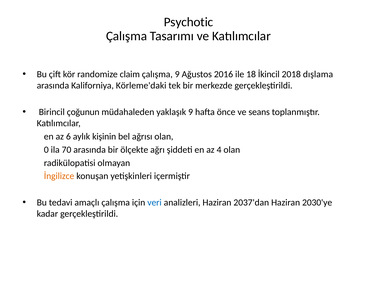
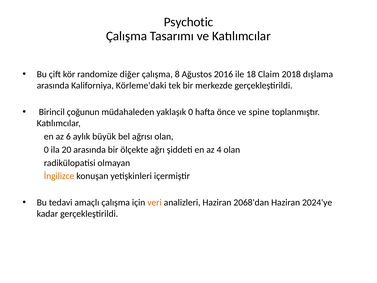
claim: claim -> diğer (130, 74)
çalışma 9: 9 -> 8 (177, 74)
İkincil: İkincil -> Claim (269, 74)
yaklaşık 9: 9 -> 0 (191, 112)
seans: seans -> spine (259, 112)
kişinin: kişinin -> büyük (104, 136)
70: 70 -> 20 (67, 150)
veri colour: blue -> orange (155, 202)
2037'dan: 2037'dan -> 2068'dan (251, 202)
2030'ye: 2030'ye -> 2024'ye (317, 202)
